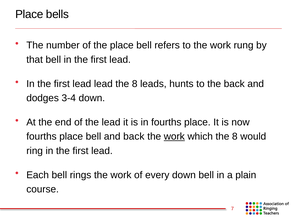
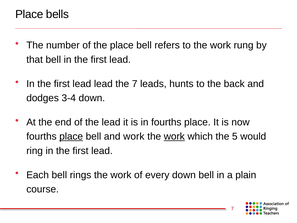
lead the 8: 8 -> 7 (135, 84)
place underline: none -> present (71, 136)
and back: back -> work (134, 136)
which the 8: 8 -> 5 (235, 136)
